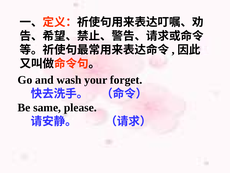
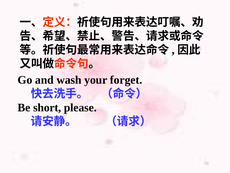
same: same -> short (47, 107)
